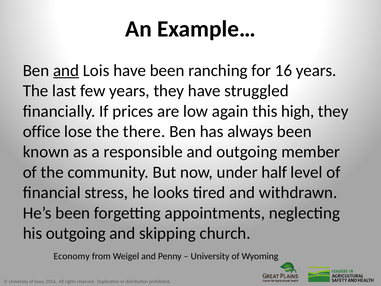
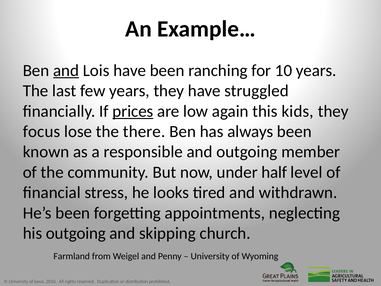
16: 16 -> 10 (283, 70)
prices underline: none -> present (133, 111)
high: high -> kids (298, 111)
office: office -> focus (42, 131)
Economy: Economy -> Farmland (72, 256)
